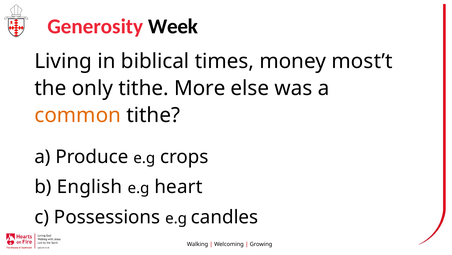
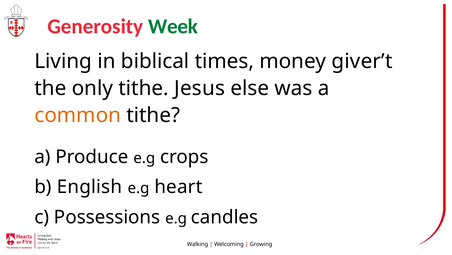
Week colour: black -> green (173, 27)
most’t: most’t -> giver’t (362, 61)
More: More -> Jesus (200, 88)
